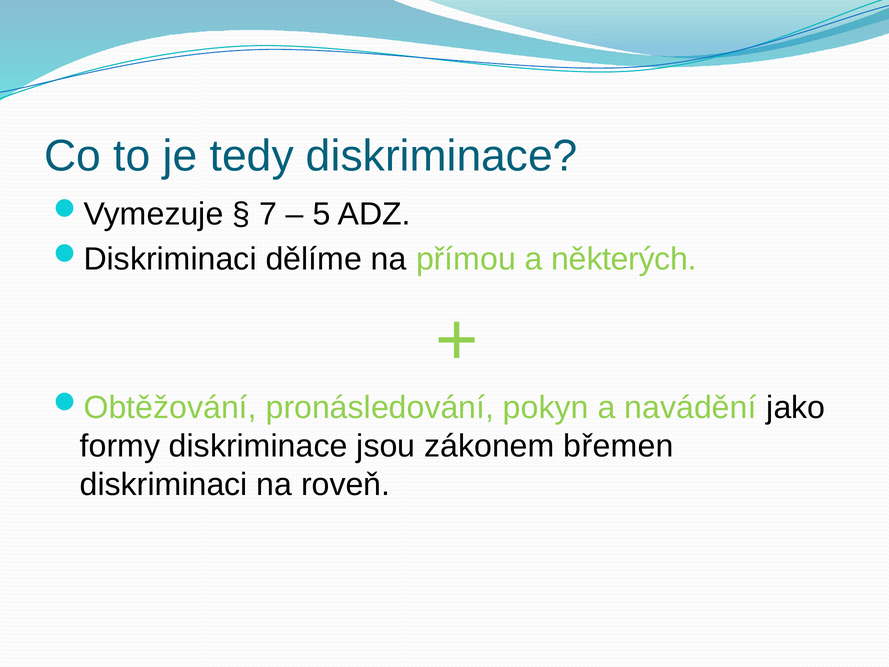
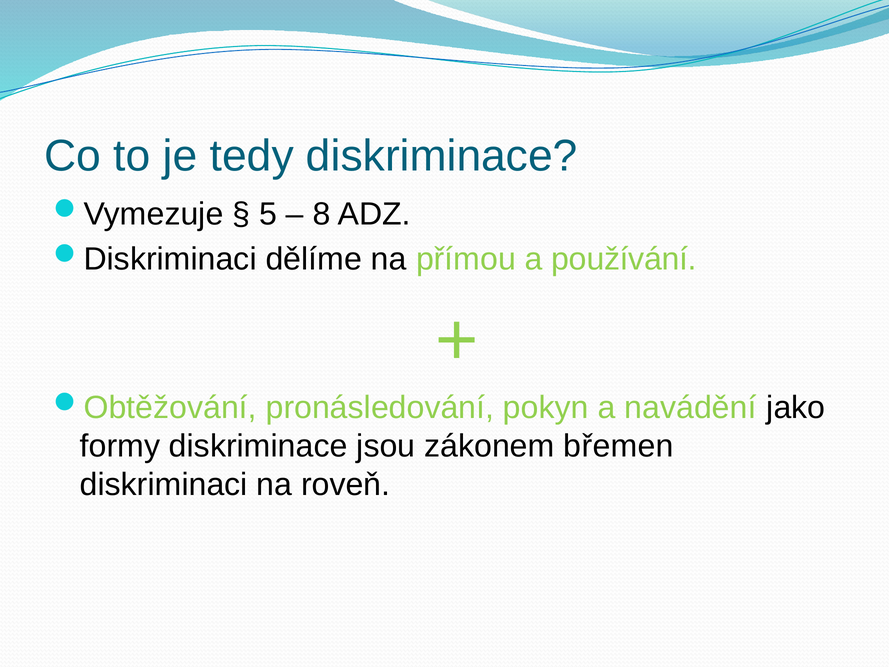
7: 7 -> 5 (268, 214)
5: 5 -> 8 (322, 214)
některých: některých -> používání (624, 259)
